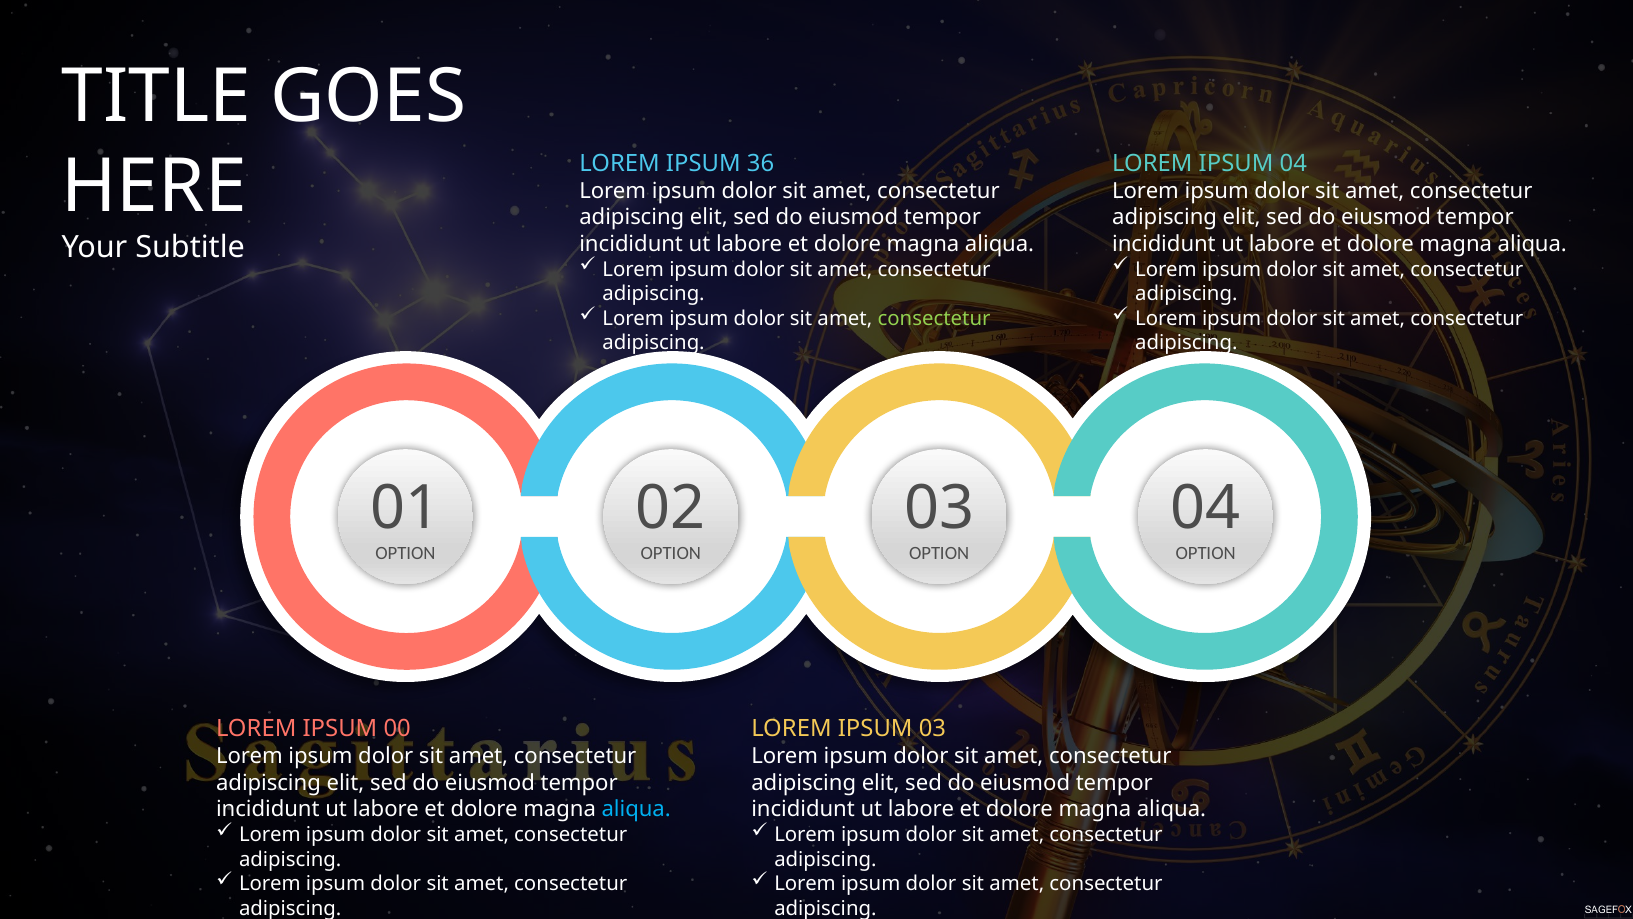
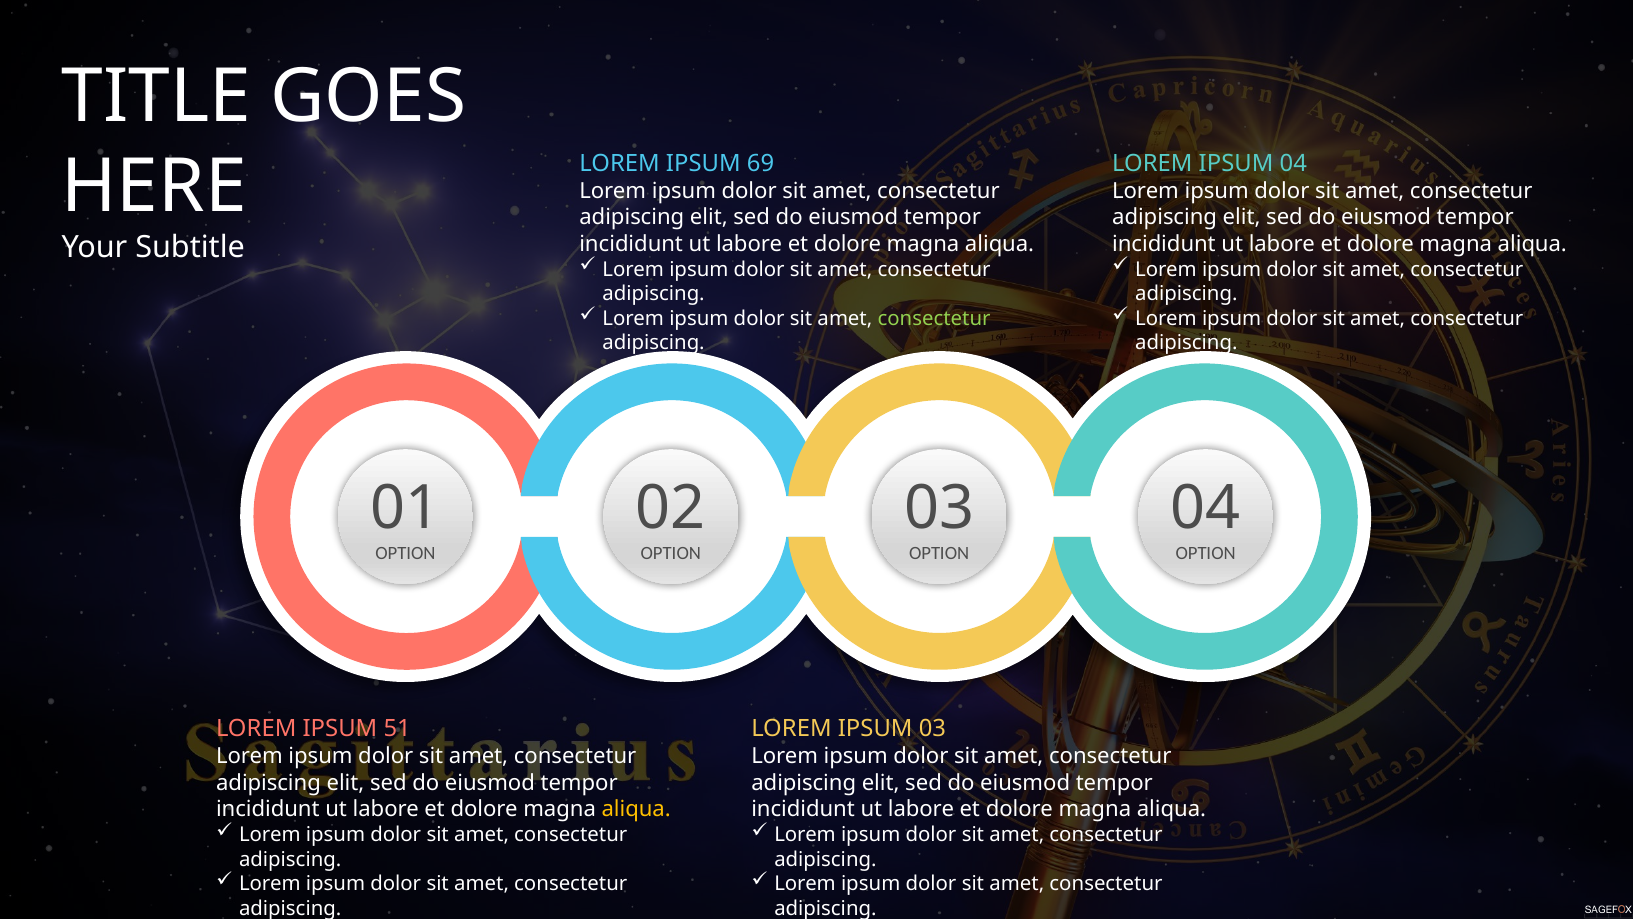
36: 36 -> 69 (761, 163)
00: 00 -> 51 (397, 729)
aliqua colour: light blue -> yellow (636, 809)
